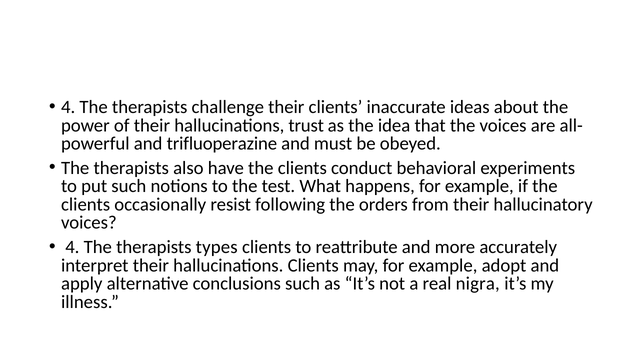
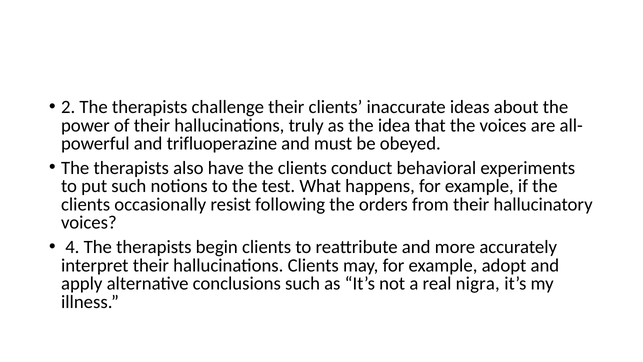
4: 4 -> 2 (68, 107)
trust: trust -> truly (306, 125)
types: types -> begin (217, 247)
